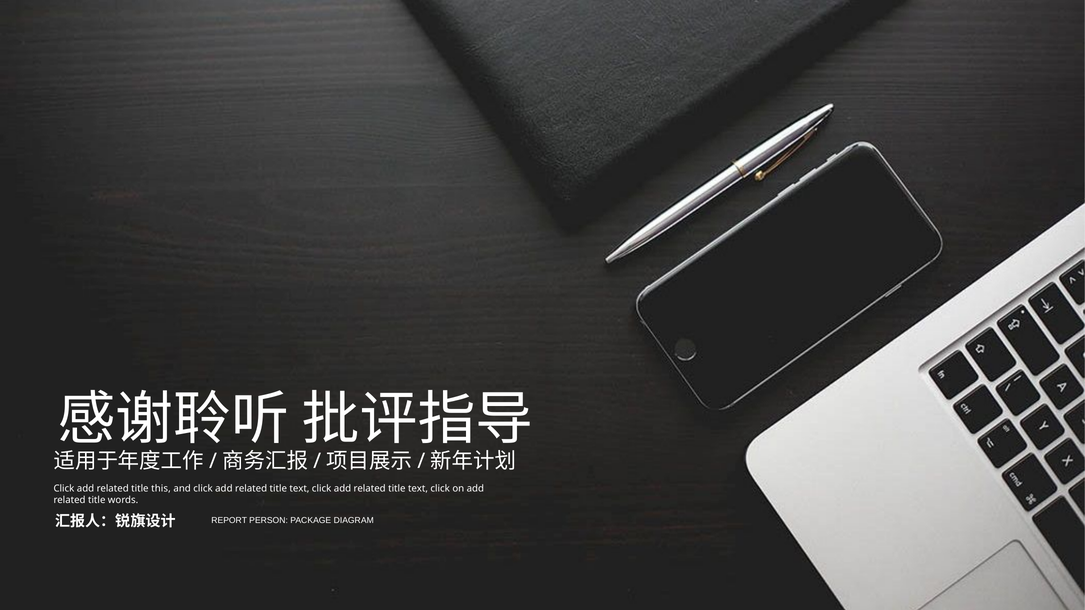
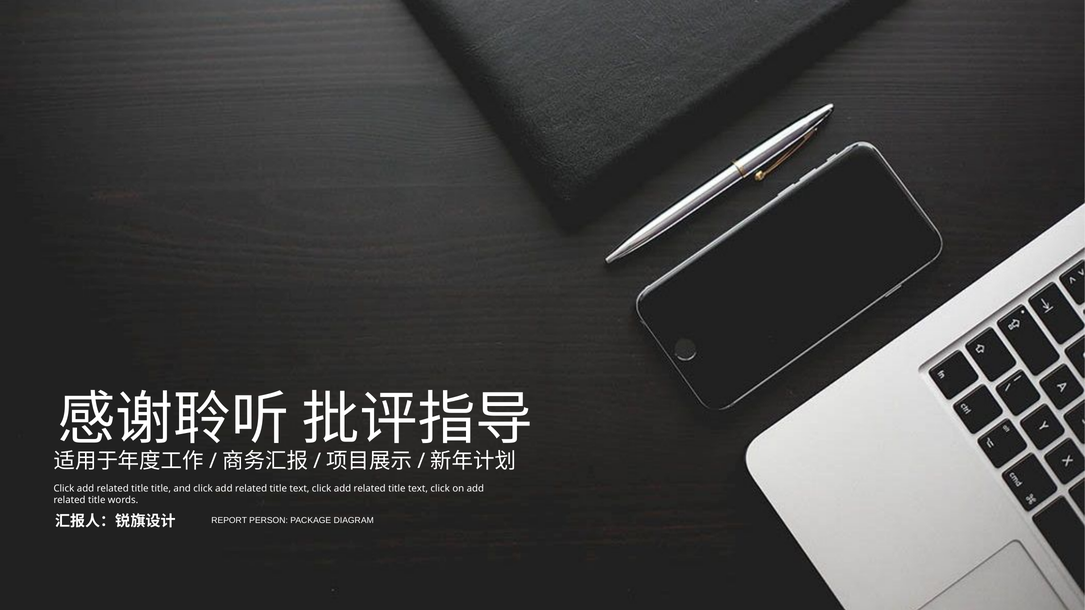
title this: this -> title (161, 489)
